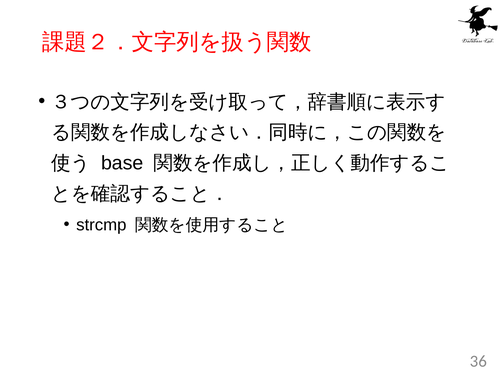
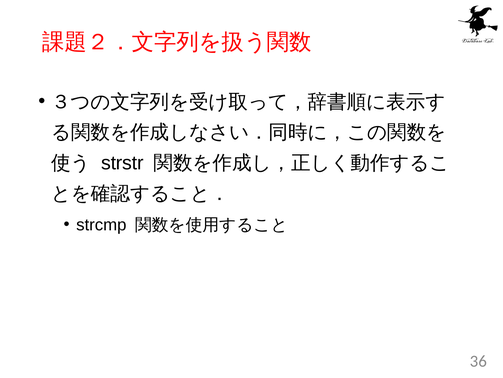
base: base -> strstr (122, 163)
